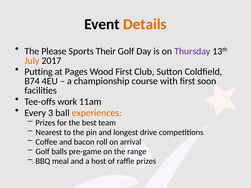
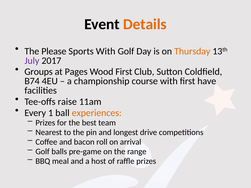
Sports Their: Their -> With (106, 51)
Thursday colour: purple -> orange (192, 51)
July colour: orange -> purple (32, 61)
Putting: Putting -> Groups (39, 72)
soon: soon -> have (207, 81)
work: work -> raise (67, 102)
3: 3 -> 1 (51, 113)
